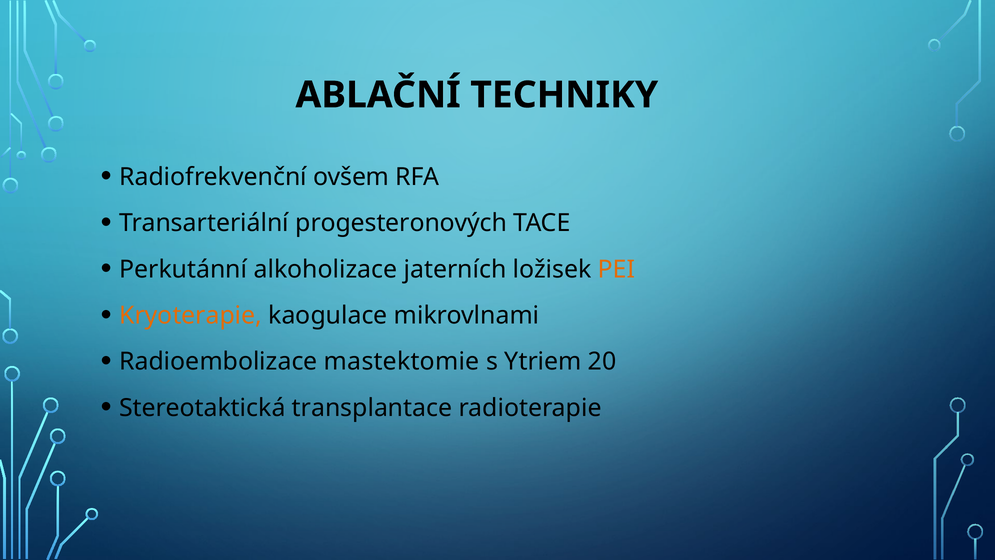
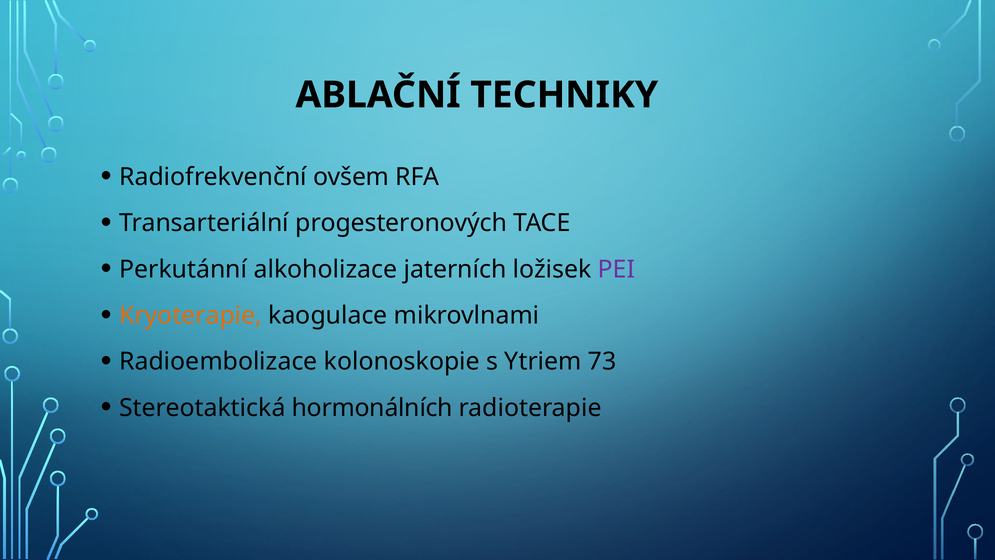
PEI colour: orange -> purple (617, 269)
mastektomie: mastektomie -> kolonoskopie (402, 362)
20: 20 -> 73 (602, 362)
transplantace: transplantace -> hormonálních (372, 408)
